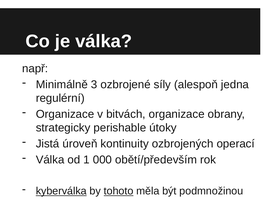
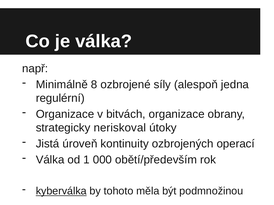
3: 3 -> 8 (94, 85)
perishable: perishable -> neriskoval (120, 128)
tohoto underline: present -> none (119, 192)
